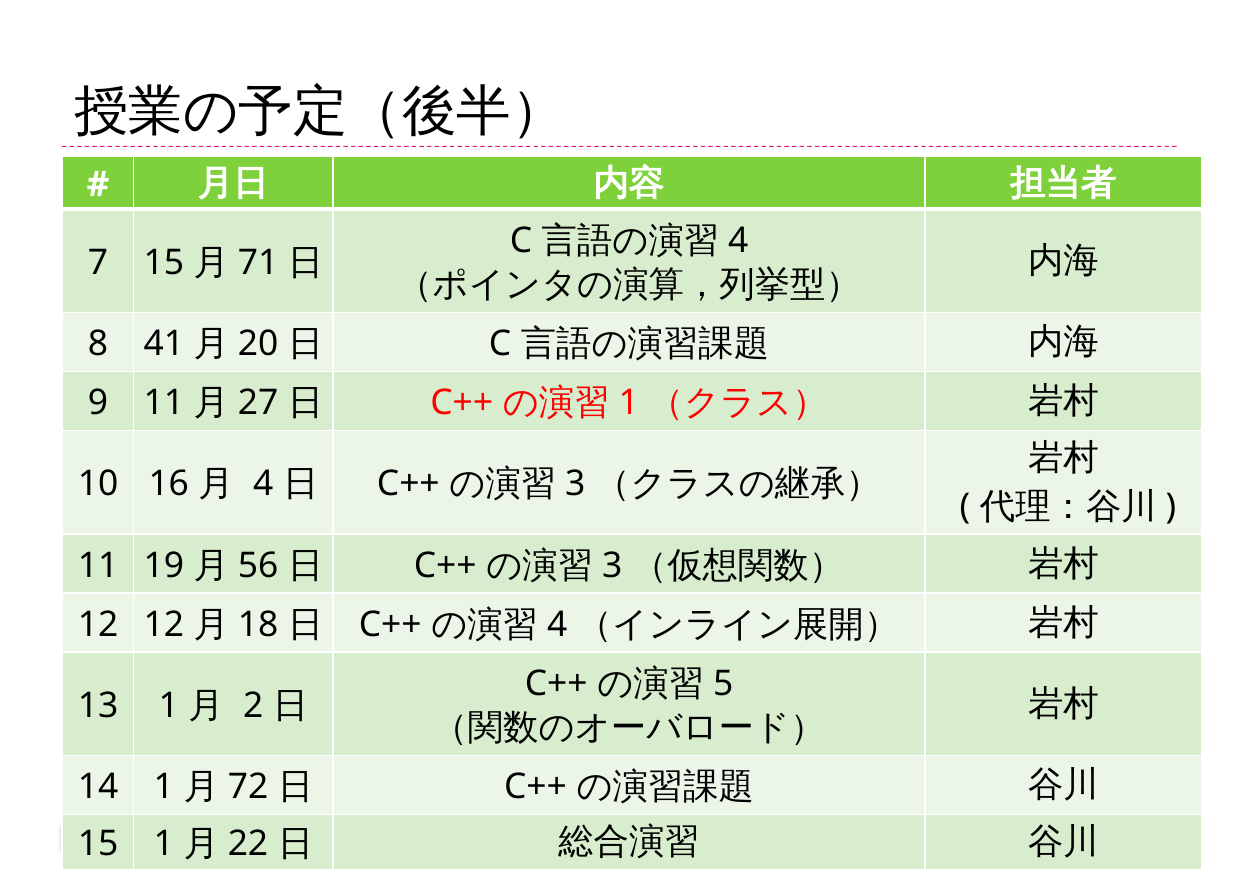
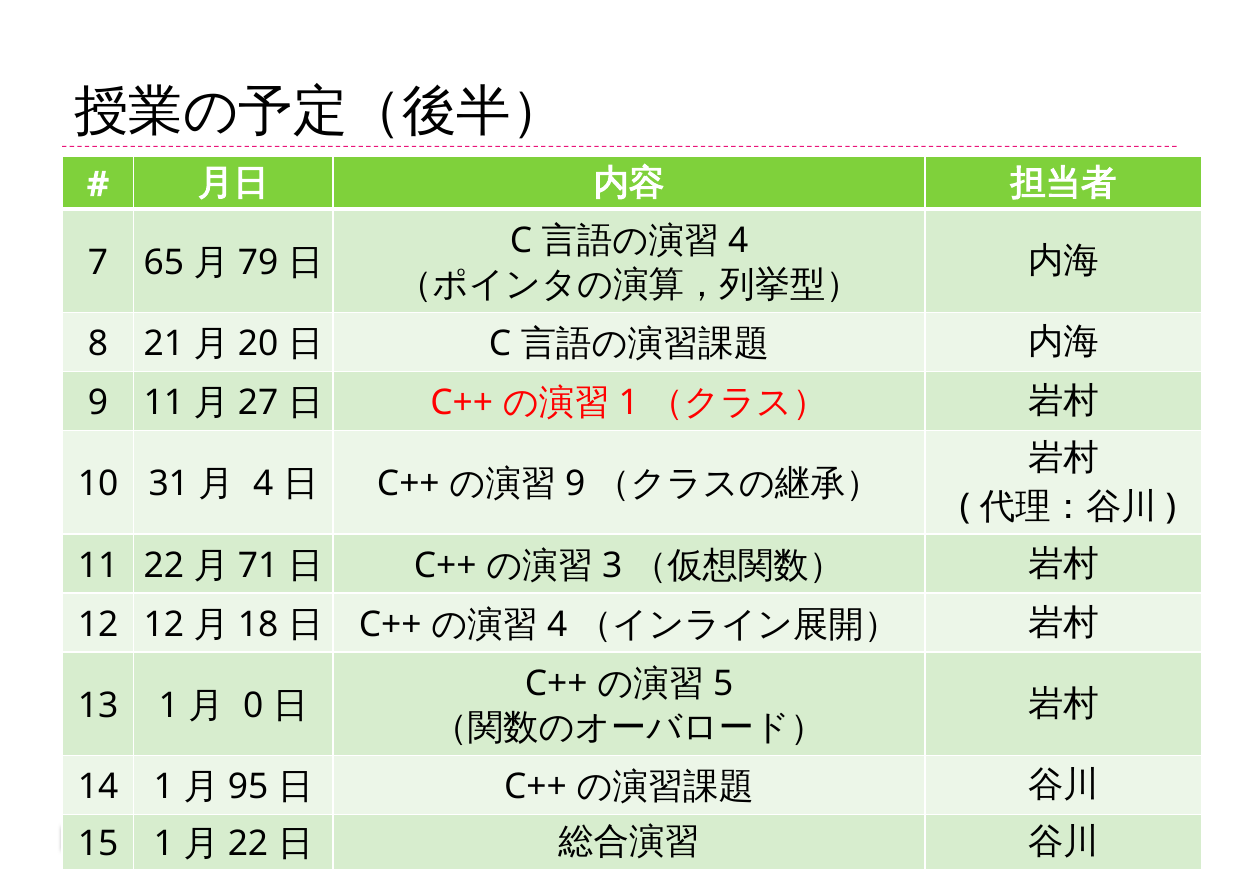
7 15: 15 -> 65 (164, 263)
71: 71 -> 79 (258, 263)
41: 41 -> 21 (164, 344)
16: 16 -> 31 (169, 484)
3: 3 -> 9 (575, 484)
11 19: 19 -> 22 (164, 565)
56: 56 -> 71 (258, 565)
2: 2 -> 0 (253, 705)
72: 72 -> 95 (248, 787)
